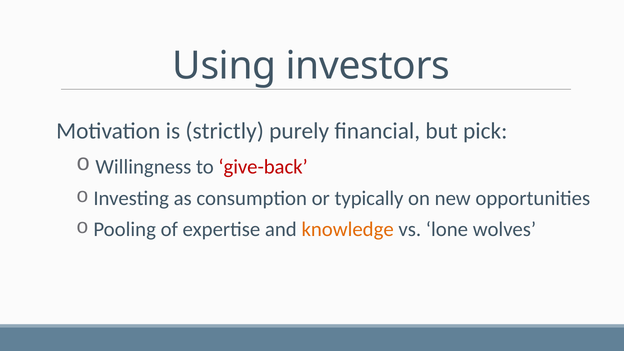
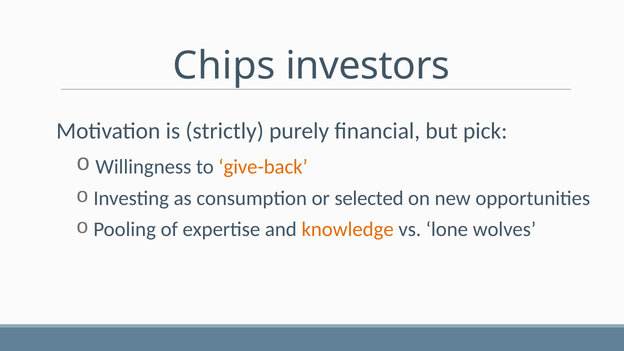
Using: Using -> Chips (224, 66)
give-back colour: red -> orange (263, 167)
typically: typically -> selected (369, 198)
